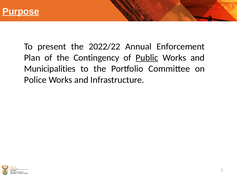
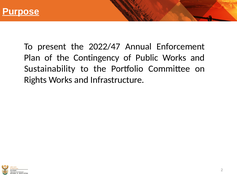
2022/22: 2022/22 -> 2022/47 (104, 47)
Public underline: present -> none (147, 58)
Municipalities: Municipalities -> Sustainability (50, 69)
Police: Police -> Rights (35, 80)
